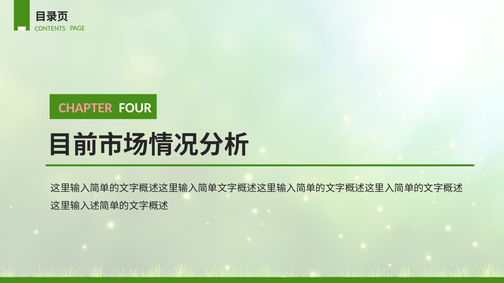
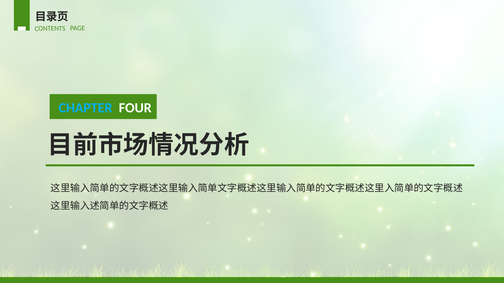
CHAPTER colour: pink -> light blue (86, 108)
